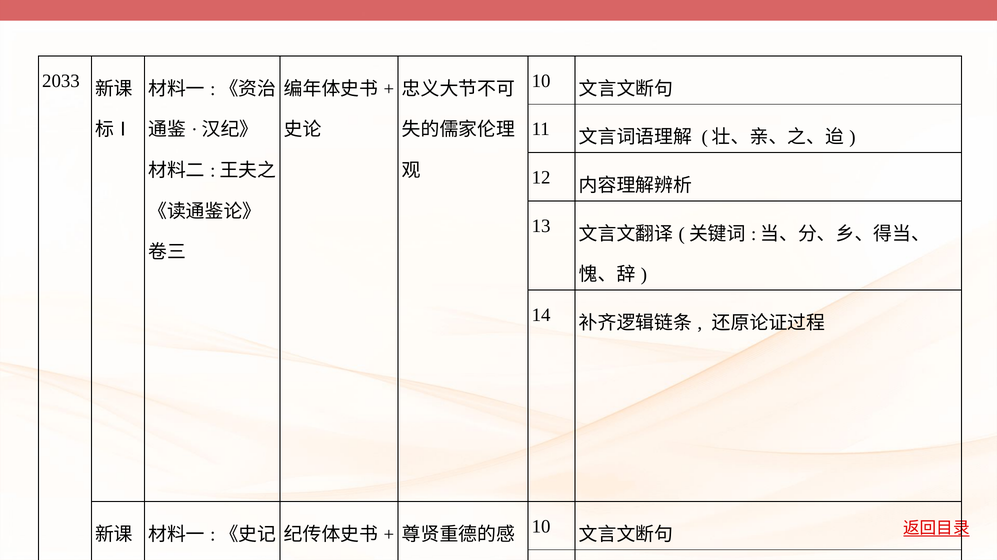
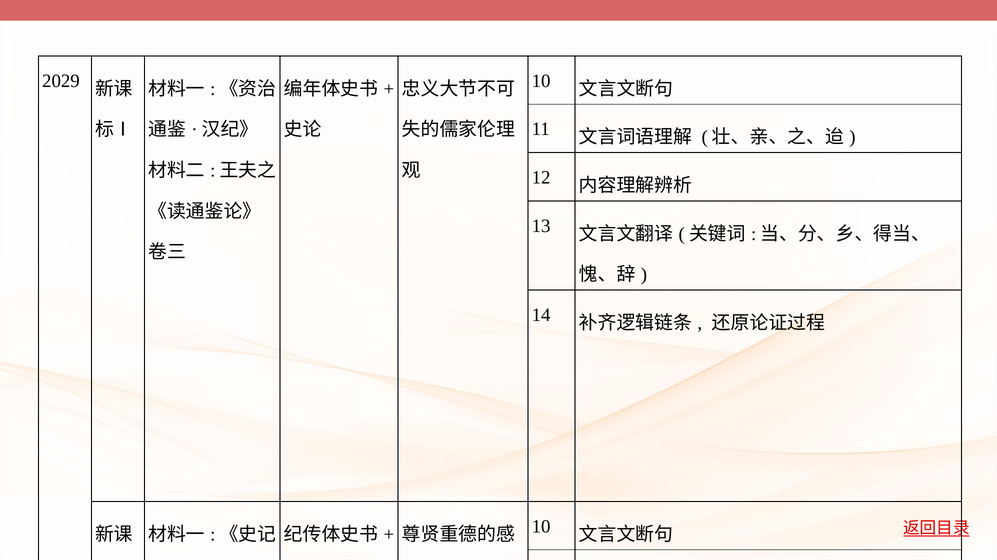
2033: 2033 -> 2029 (61, 81)
